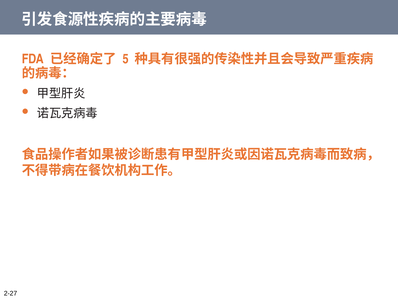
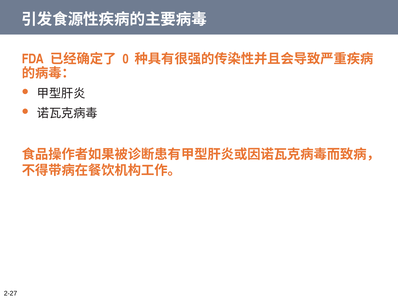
5: 5 -> 0 (126, 59)
